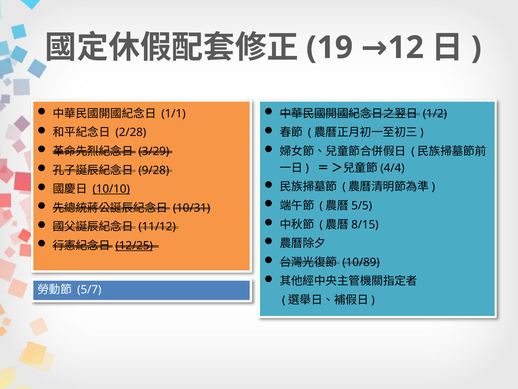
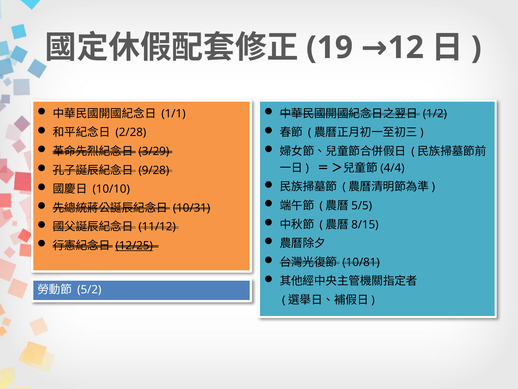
10/10 underline: present -> none (111, 189)
10/89: 10/89 -> 10/81 (361, 262)
5/7: 5/7 -> 5/2 (89, 289)
